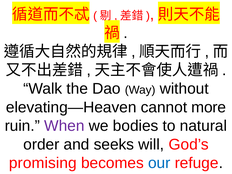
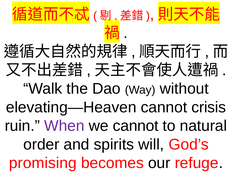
more: more -> crisis (209, 107)
we bodies: bodies -> cannot (136, 126)
seeks: seeks -> spirits (114, 144)
our colour: blue -> black (159, 163)
